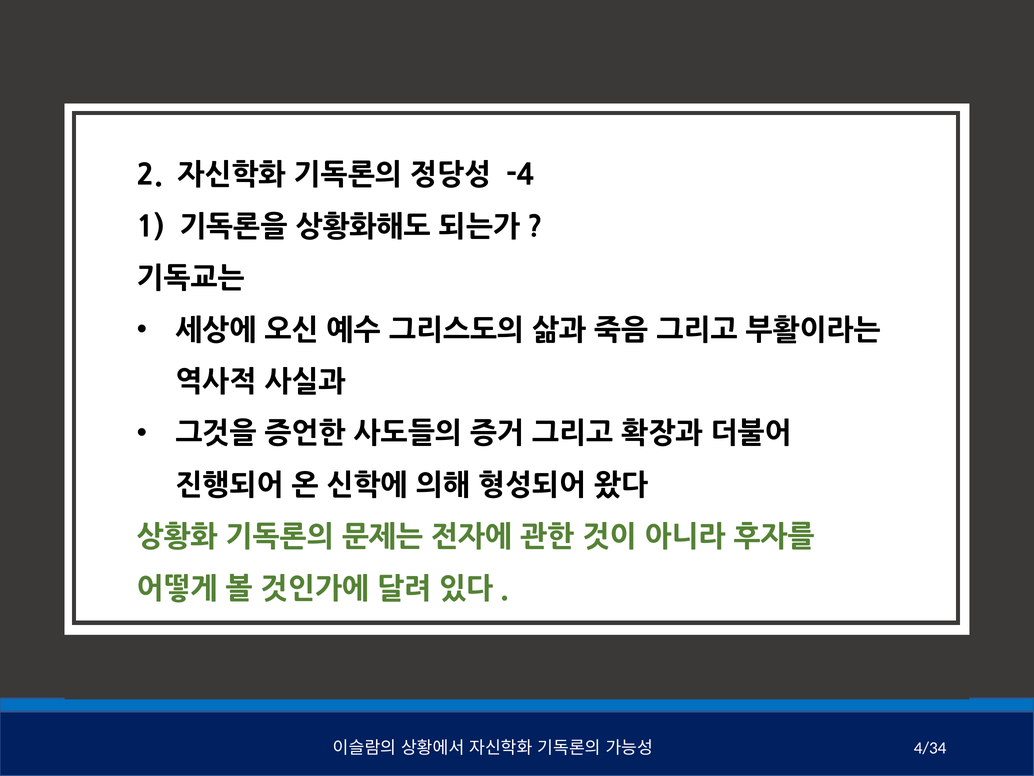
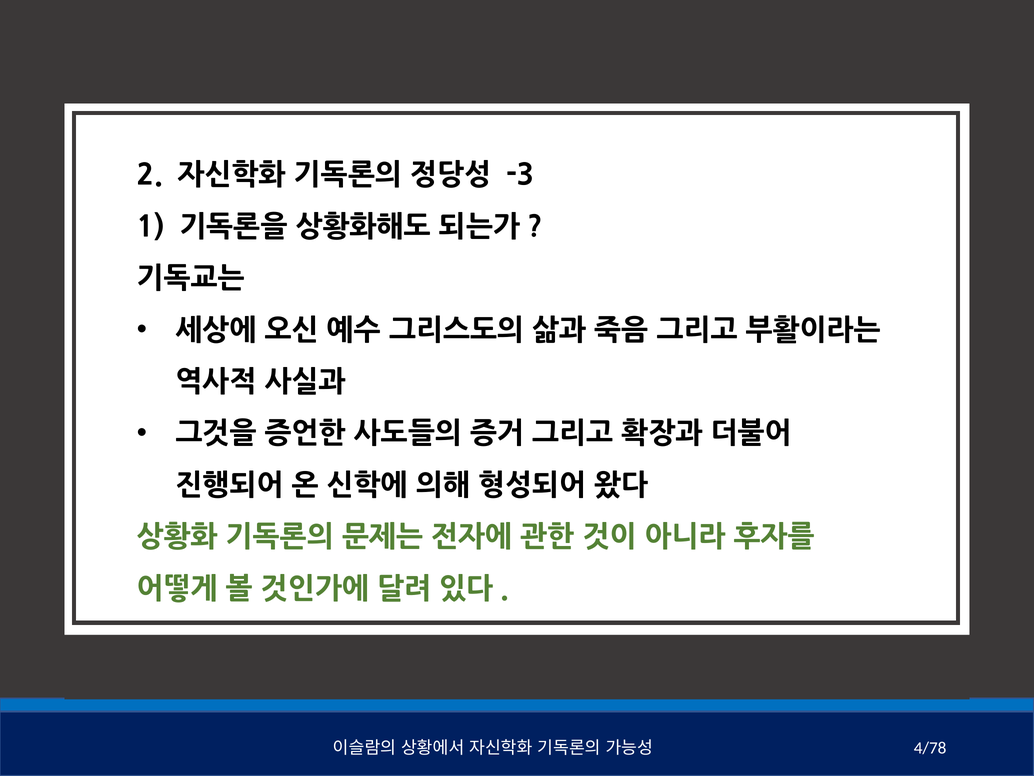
-4: -4 -> -3 (520, 175)
4/34: 4/34 -> 4/78 (930, 748)
